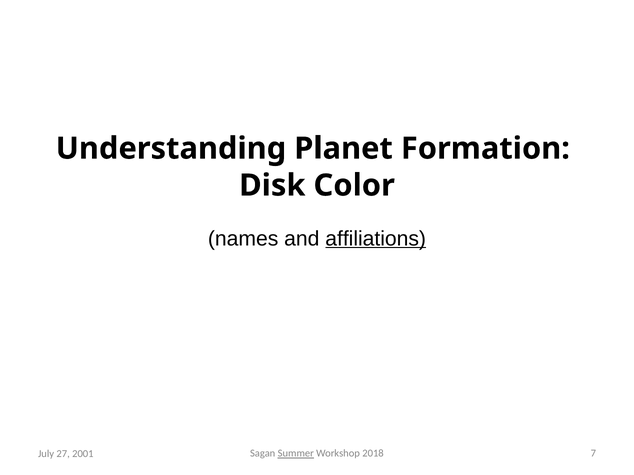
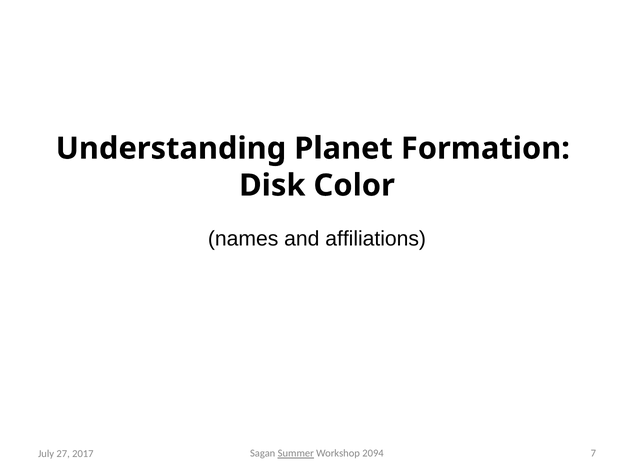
affiliations underline: present -> none (376, 239)
2018: 2018 -> 2094 (373, 454)
2001: 2001 -> 2017 (83, 454)
